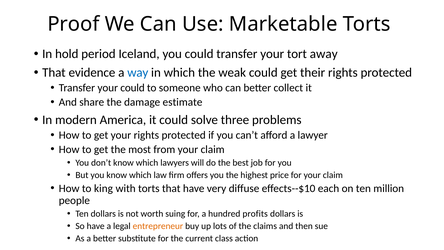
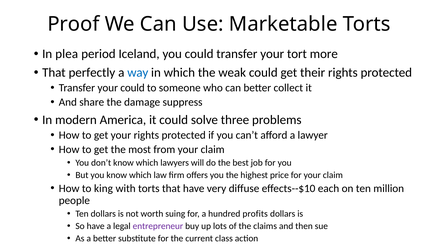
hold: hold -> plea (67, 54)
away: away -> more (324, 54)
evidence: evidence -> perfectly (92, 72)
estimate: estimate -> suppress (183, 102)
entrepreneur colour: orange -> purple (158, 226)
